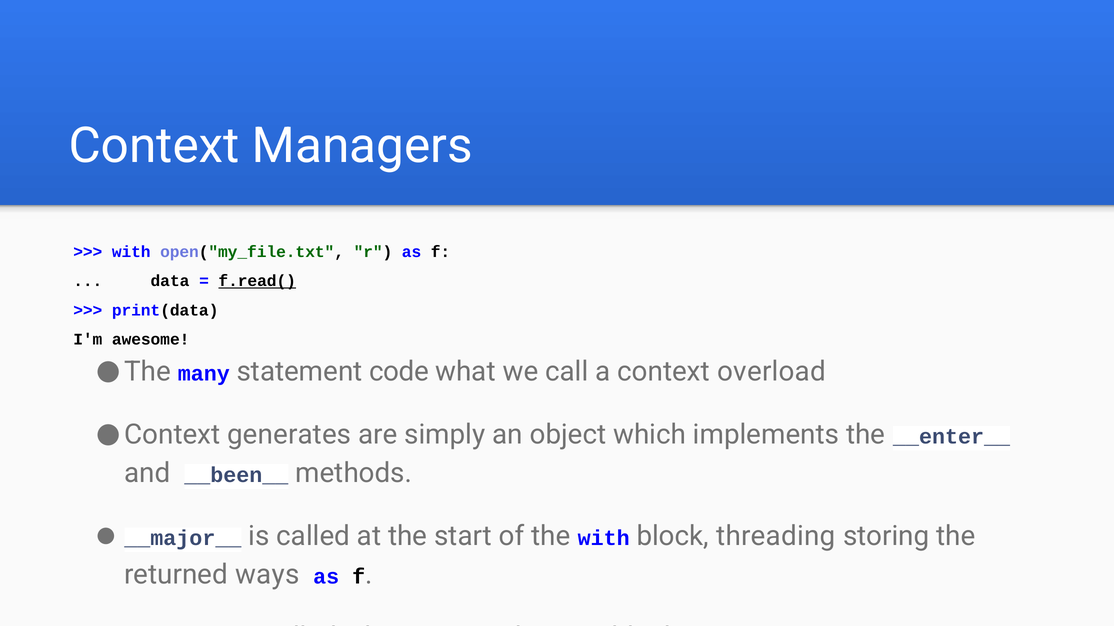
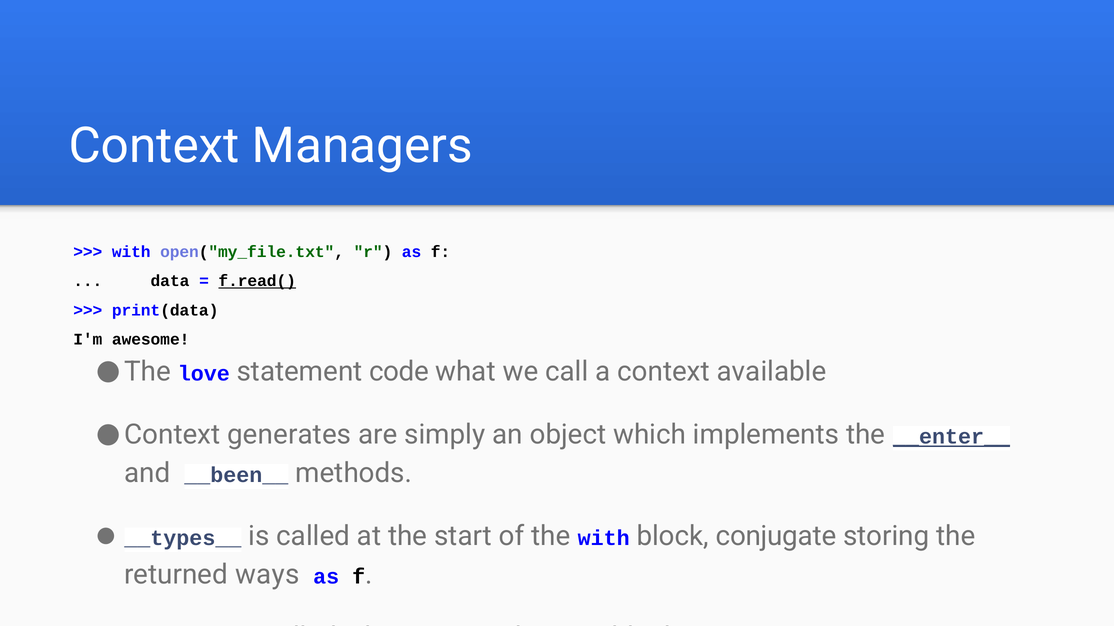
many: many -> love (204, 374)
overload: overload -> available (772, 372)
__enter__ underline: none -> present (952, 437)
__major__: __major__ -> __types__ (183, 539)
threading: threading -> conjugate (776, 537)
